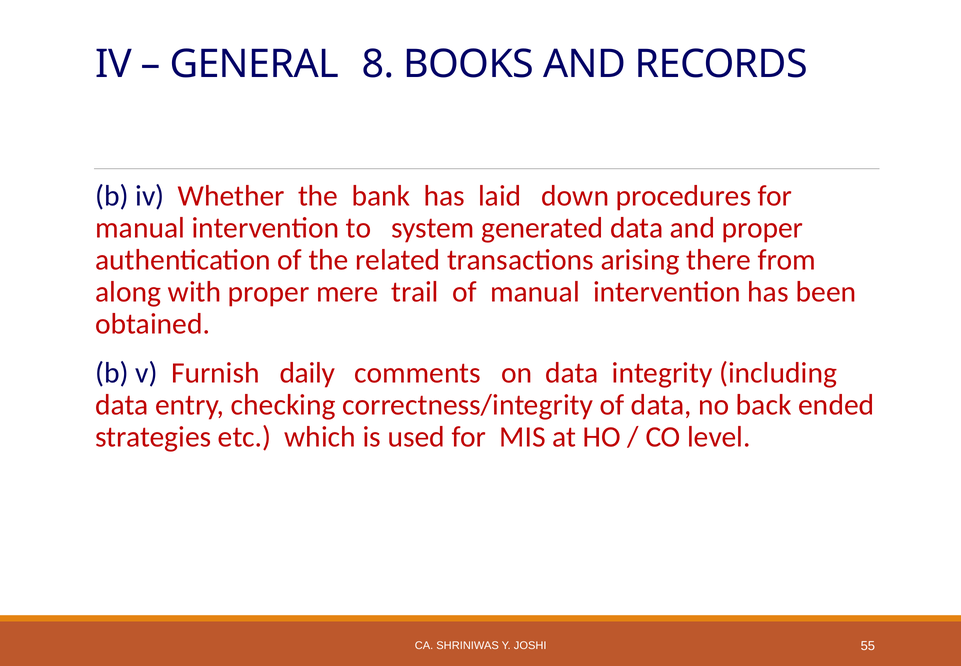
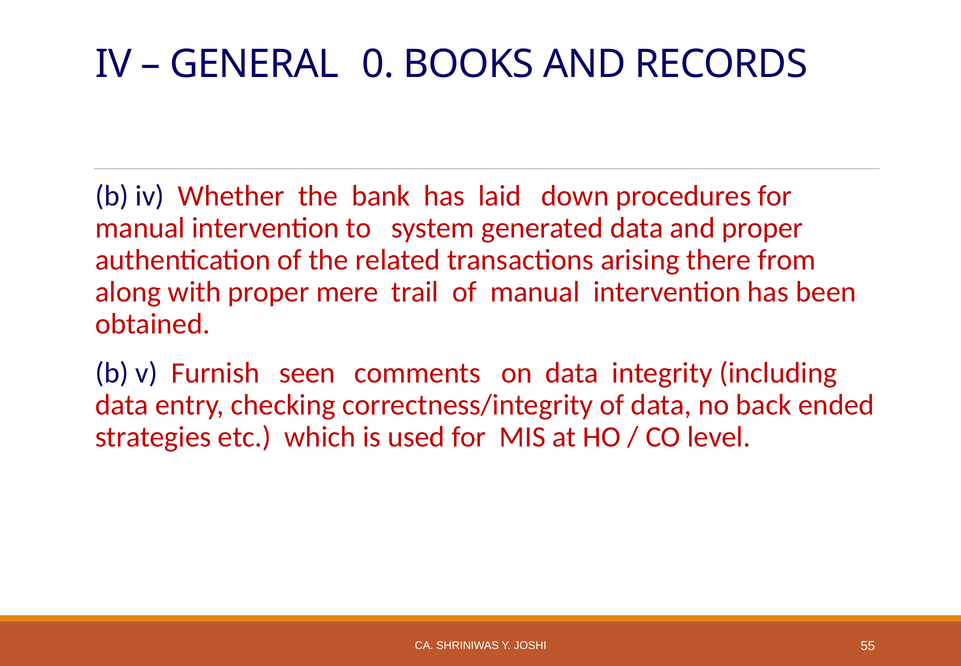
8: 8 -> 0 (378, 64)
daily: daily -> seen (307, 373)
